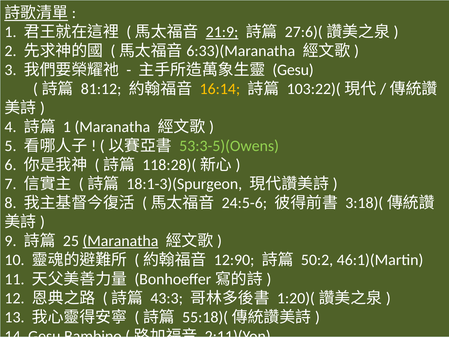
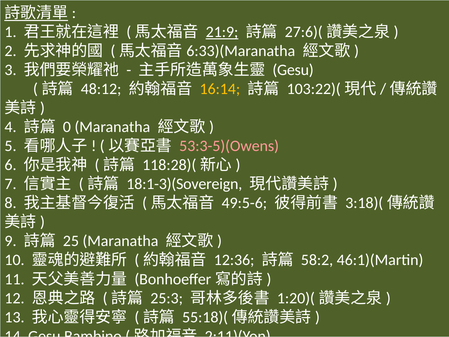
81:12: 81:12 -> 48:12 (101, 89)
1: 1 -> 0 (67, 127)
53:3-5)(Owens colour: light green -> pink (229, 146)
18:1-3)(Spurgeon: 18:1-3)(Spurgeon -> 18:1-3)(Sovereign (184, 184)
24:5-6: 24:5-6 -> 49:5-6 (244, 203)
Maranatha underline: present -> none (120, 241)
12:90: 12:90 -> 12:36 (234, 260)
50:2: 50:2 -> 58:2 (317, 260)
43:3: 43:3 -> 25:3 (167, 298)
